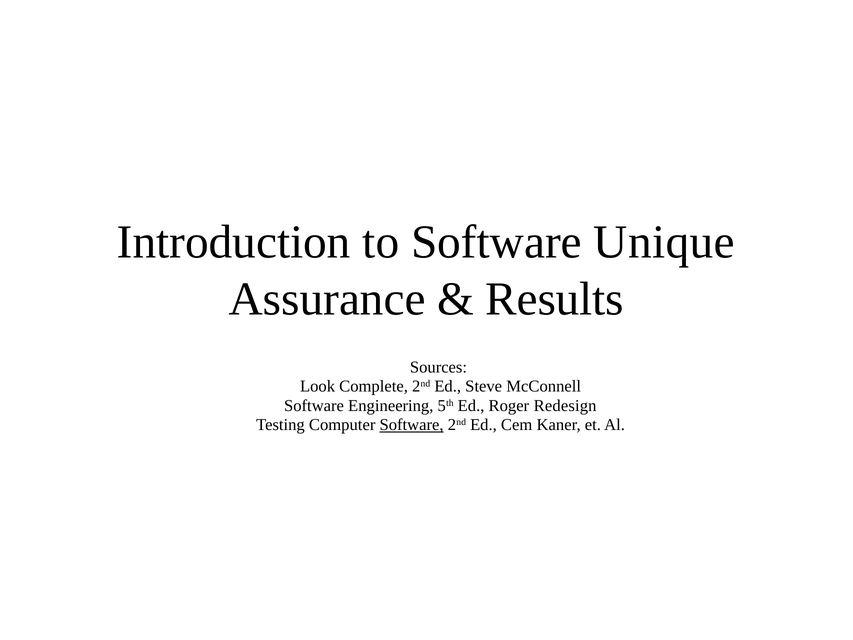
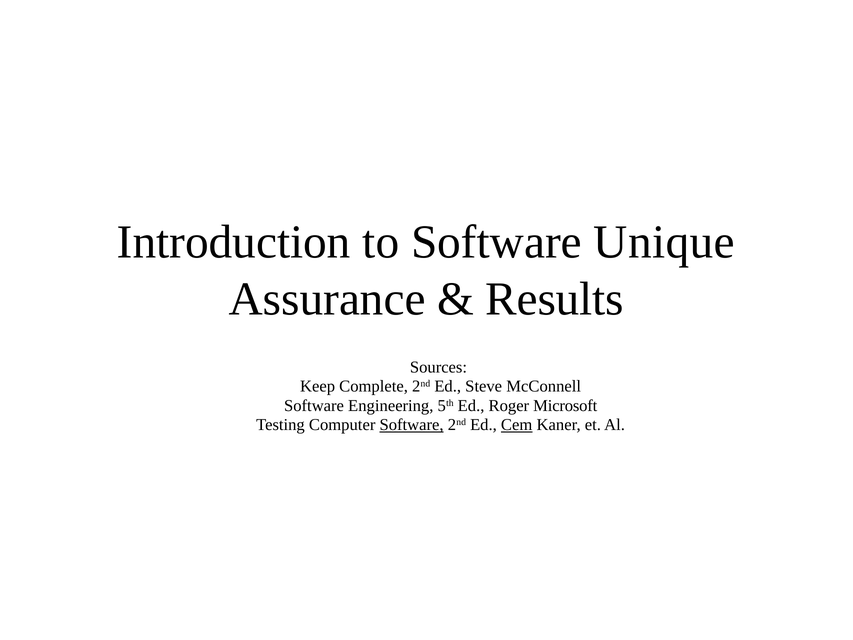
Look: Look -> Keep (318, 386)
Redesign: Redesign -> Microsoft (565, 405)
Cem underline: none -> present (517, 425)
